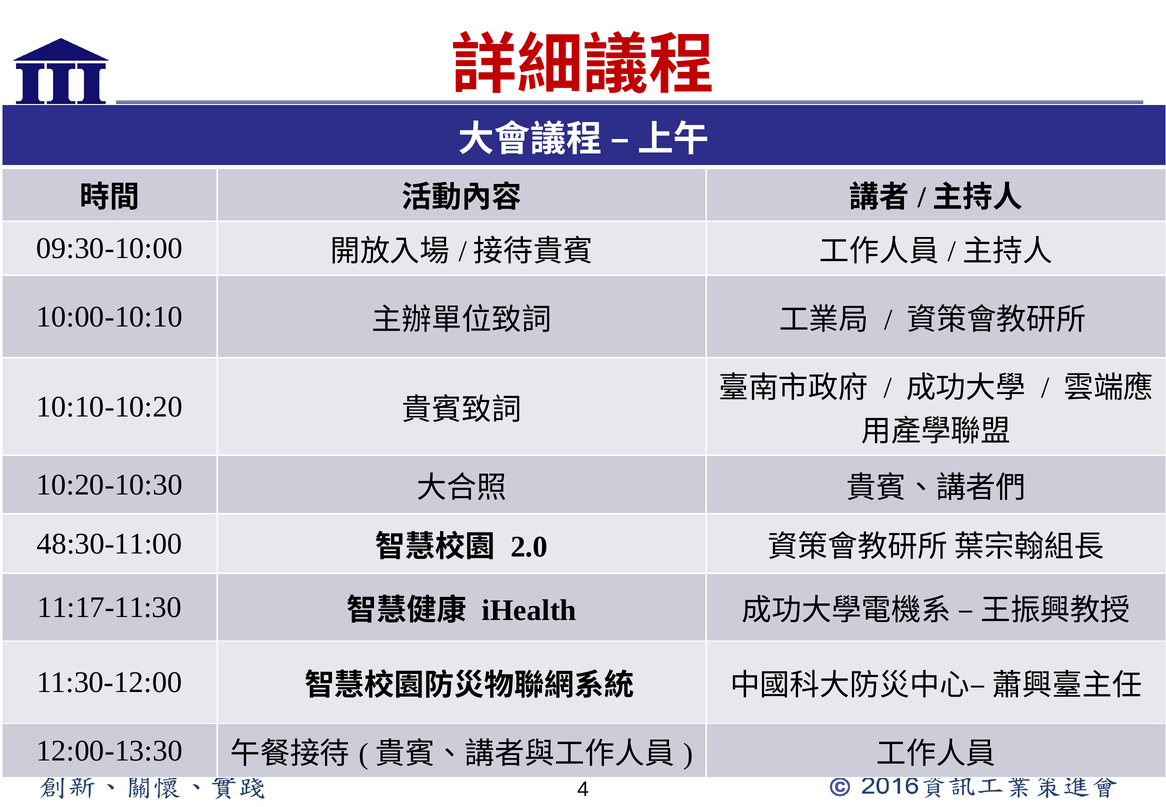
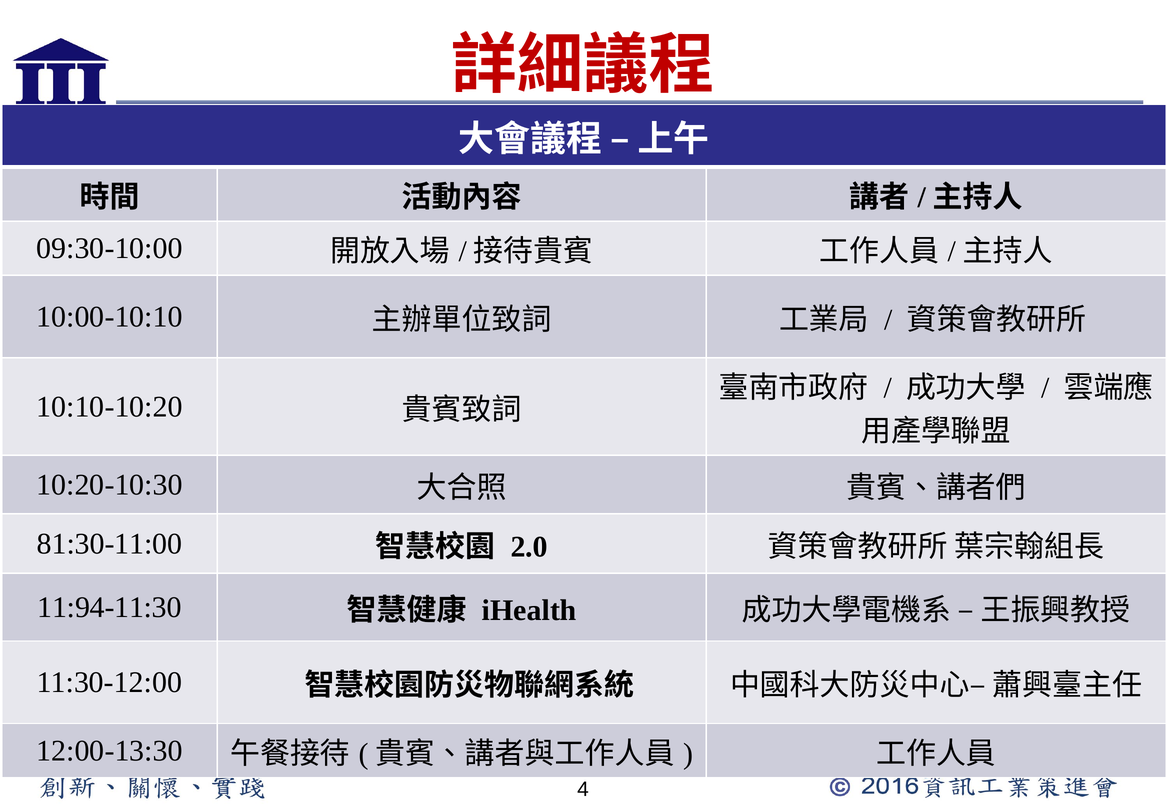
48:30-11:00: 48:30-11:00 -> 81:30-11:00 (110, 544)
11:17-11:30: 11:17-11:30 -> 11:94-11:30 (110, 607)
